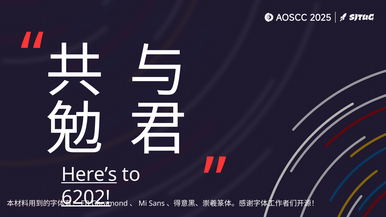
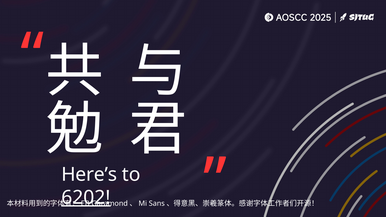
Here’s underline: present -> none (89, 175)
